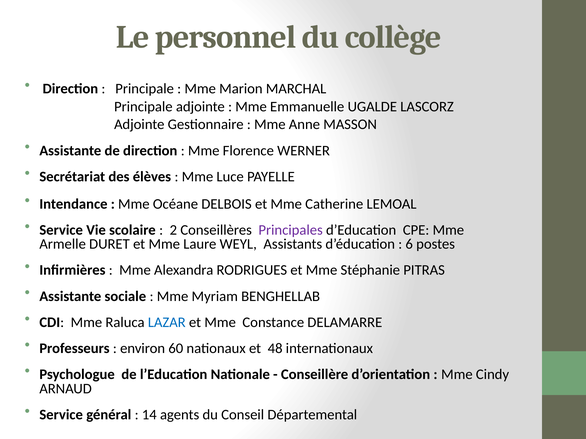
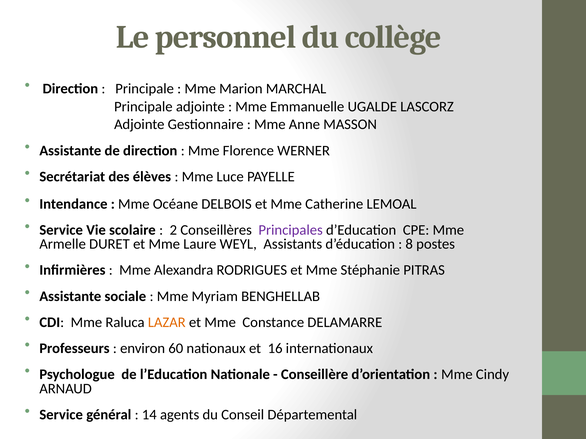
6: 6 -> 8 (409, 244)
LAZAR colour: blue -> orange (167, 323)
48: 48 -> 16 (275, 349)
